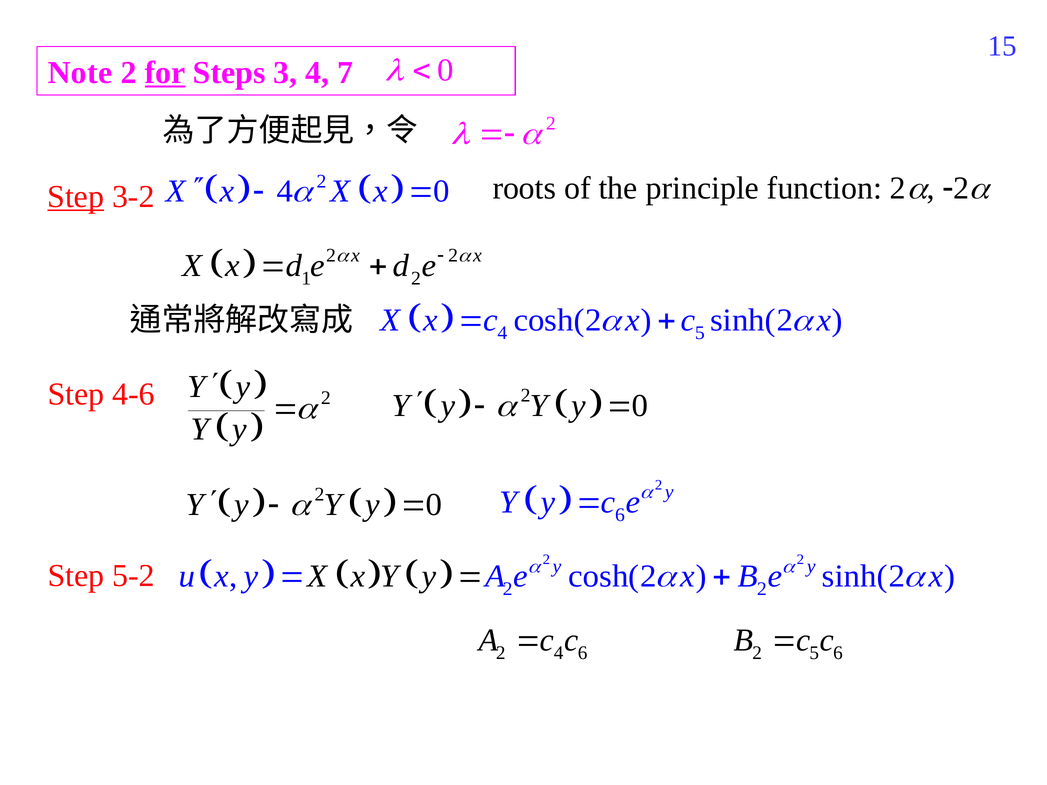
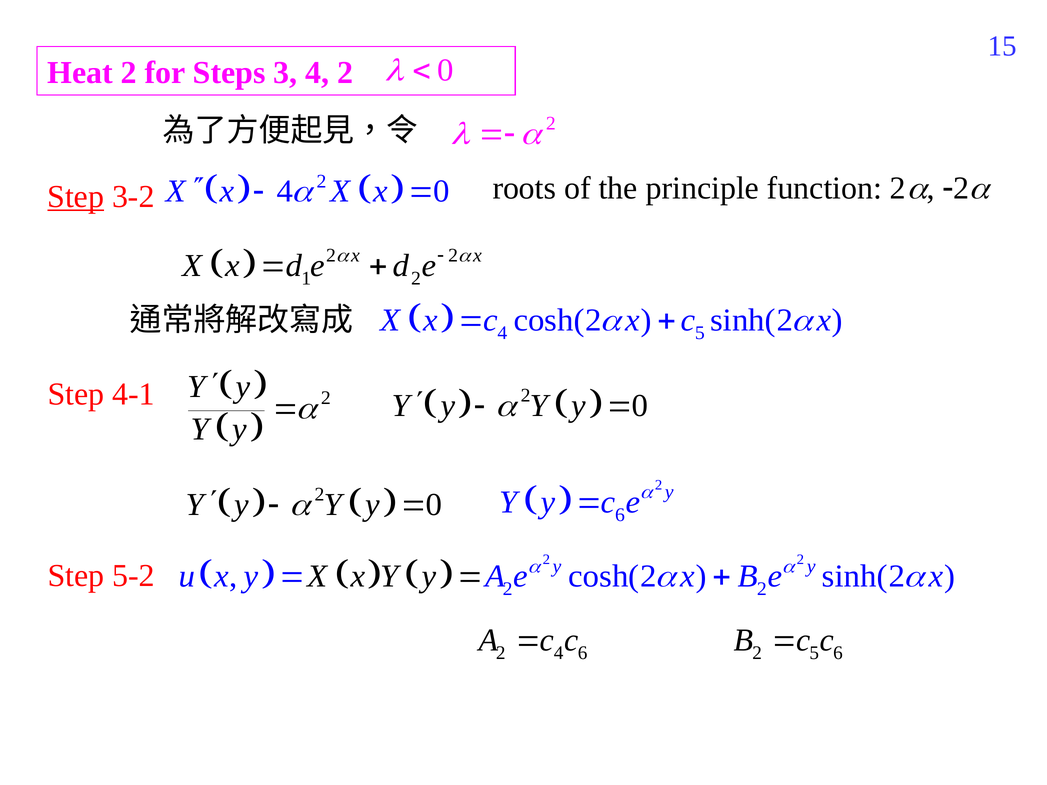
Note: Note -> Heat (80, 73)
for underline: present -> none (165, 73)
4 7: 7 -> 2 (345, 73)
4-6: 4-6 -> 4-1 (134, 394)
